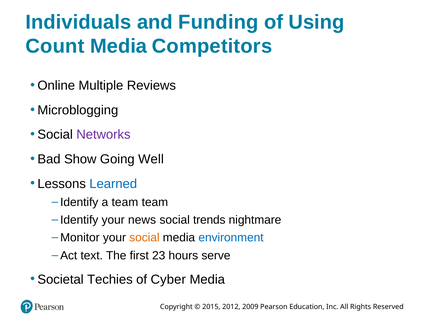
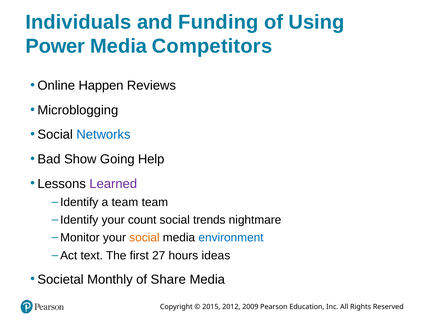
Count: Count -> Power (55, 46)
Multiple: Multiple -> Happen (101, 85)
Networks colour: purple -> blue (103, 134)
Well: Well -> Help (151, 159)
Learned colour: blue -> purple (113, 183)
news: news -> count (142, 220)
23: 23 -> 27 (159, 255)
serve: serve -> ideas (216, 255)
Techies: Techies -> Monthly (110, 279)
Cyber: Cyber -> Share (168, 279)
